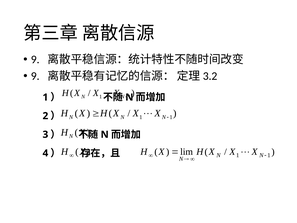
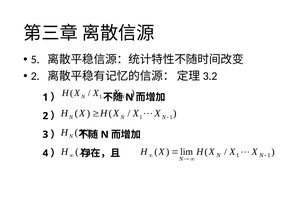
9: 9 -> 5 (35, 60)
9: 9 -> 2 (35, 76)
